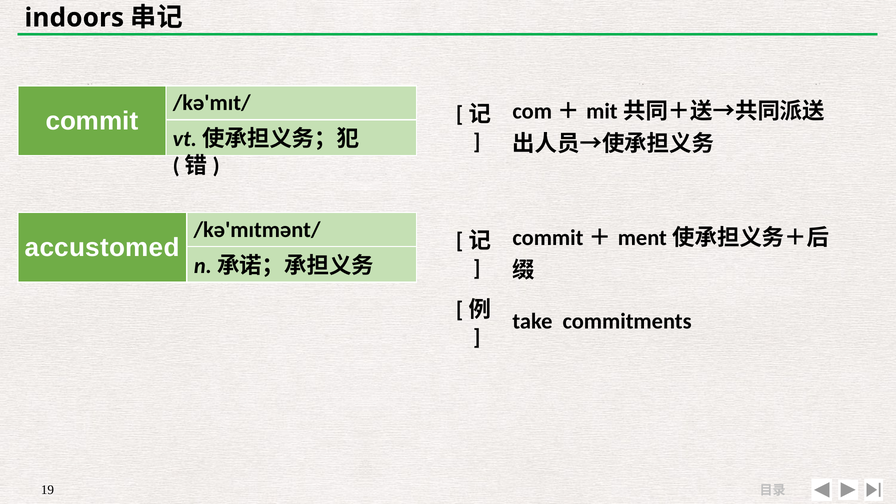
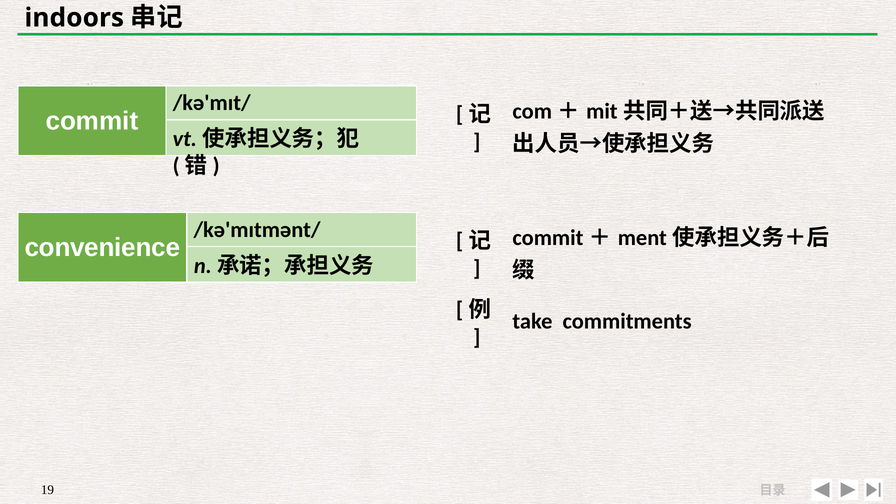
accustomed: accustomed -> convenience (102, 248)
